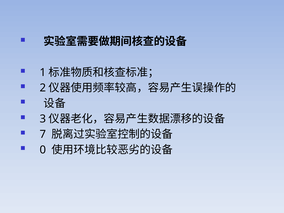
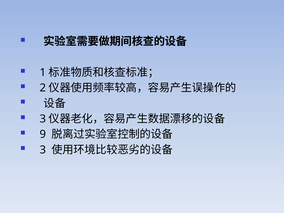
7: 7 -> 9 (43, 134)
0: 0 -> 3 (43, 150)
